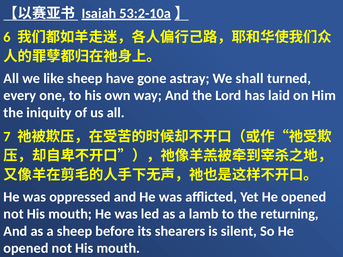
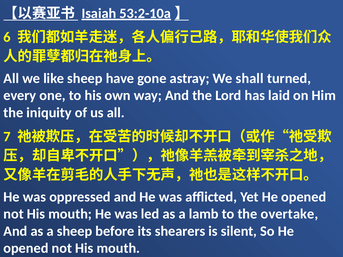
returning: returning -> overtake (289, 214)
